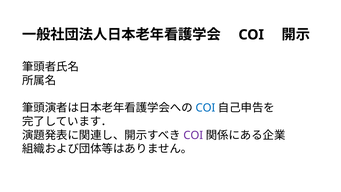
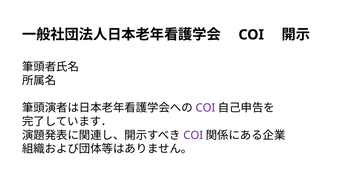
COI colour: blue -> purple (205, 108)
